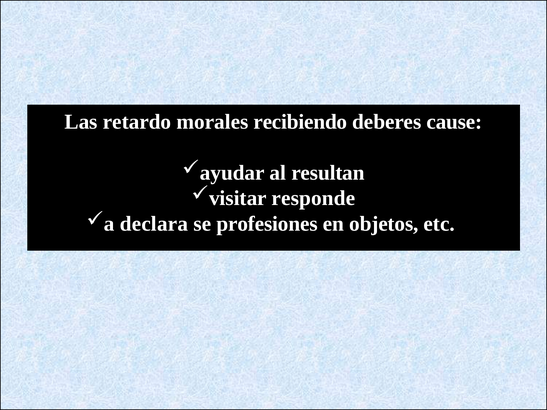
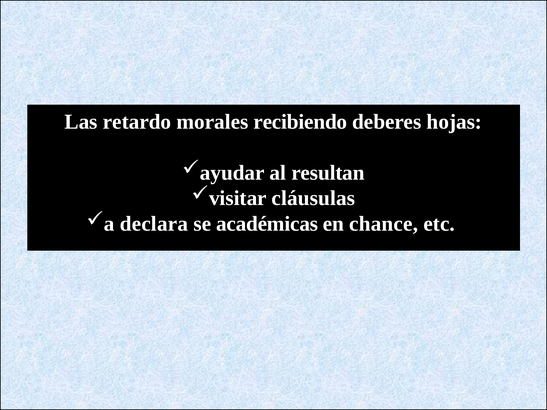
cause: cause -> hojas (454, 122)
responde: responde -> cláusulas (313, 198)
profesiones: profesiones -> académicas (267, 224)
objetos: objetos -> chance (384, 224)
